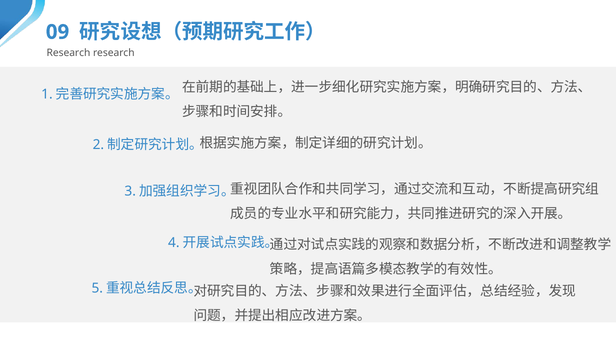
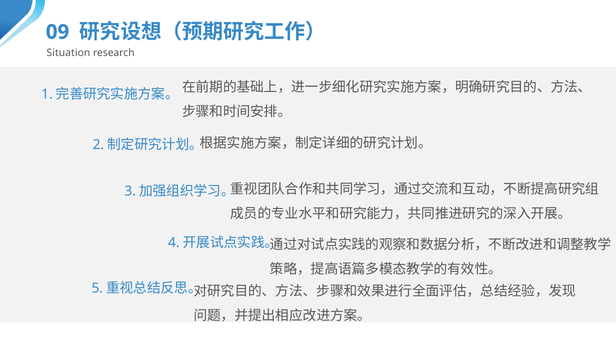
Research: Research -> Situation (68, 53)
